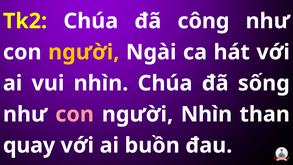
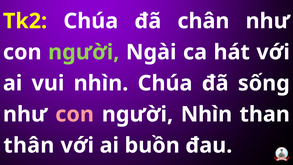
công: công -> chân (203, 21)
người colour: yellow -> light green (84, 52)
quay: quay -> thân (29, 145)
